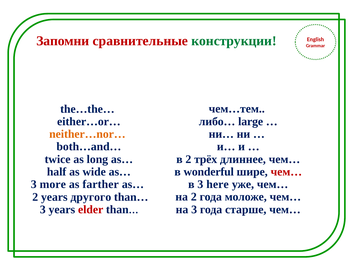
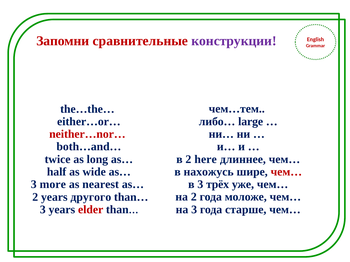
конструкции colour: green -> purple (234, 41)
neither…nor… colour: orange -> red (87, 134)
трёх: трёх -> here (206, 159)
wonderful: wonderful -> нахожусь (209, 172)
farther: farther -> nearest (101, 185)
here: here -> трёх (218, 185)
